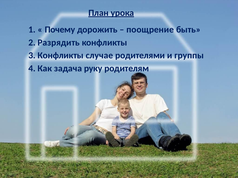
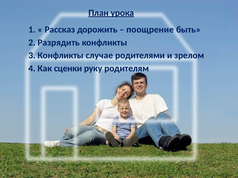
Почему: Почему -> Рассказ (60, 30)
группы: группы -> зрелом (189, 56)
задача: задача -> сценки (68, 69)
